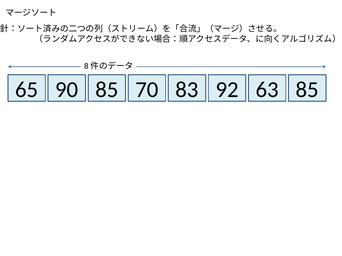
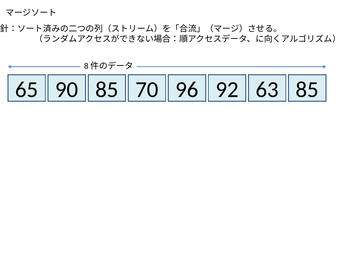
83: 83 -> 96 (187, 90)
